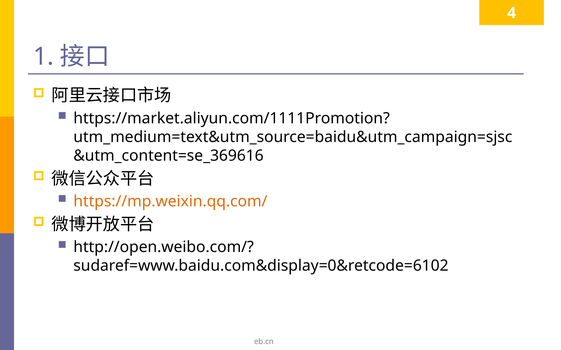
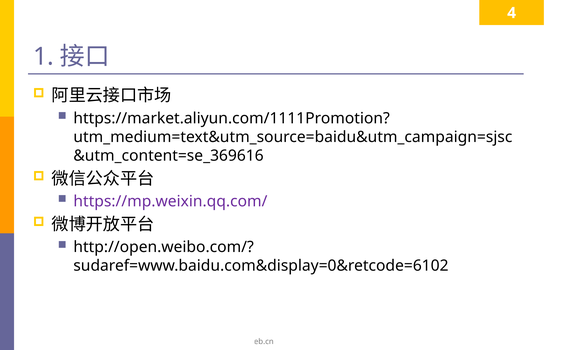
https://mp.weixin.qq.com/ colour: orange -> purple (170, 202)
